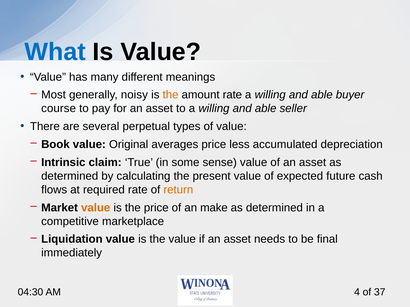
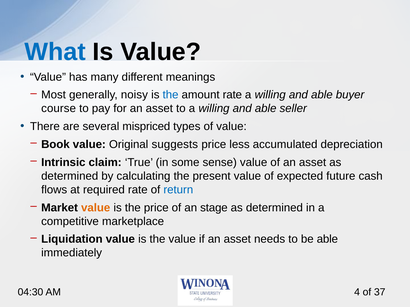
the colour: orange -> blue (171, 95)
perpetual: perpetual -> mispriced (146, 127)
averages: averages -> suggests (175, 145)
return colour: orange -> blue (178, 190)
make: make -> stage (214, 208)
be final: final -> able (327, 240)
